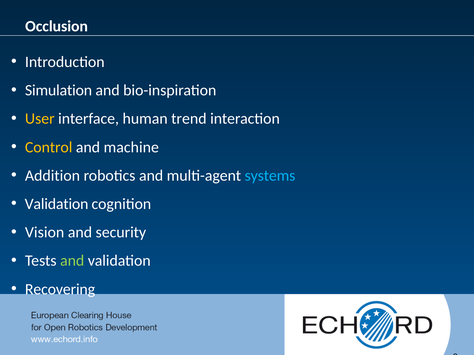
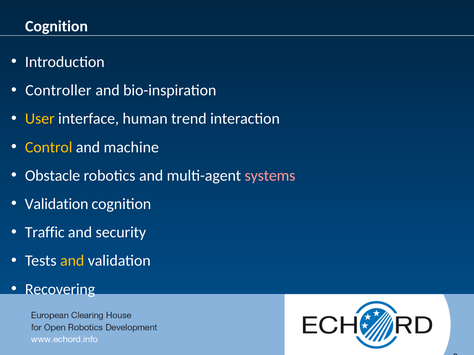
Occlusion: Occlusion -> Cognition (57, 26)
Simulation: Simulation -> Controller (58, 90)
Addition: Addition -> Obstacle (53, 176)
systems colour: light blue -> pink (270, 176)
Vision: Vision -> Traffic (45, 233)
and colour: light green -> yellow (72, 261)
